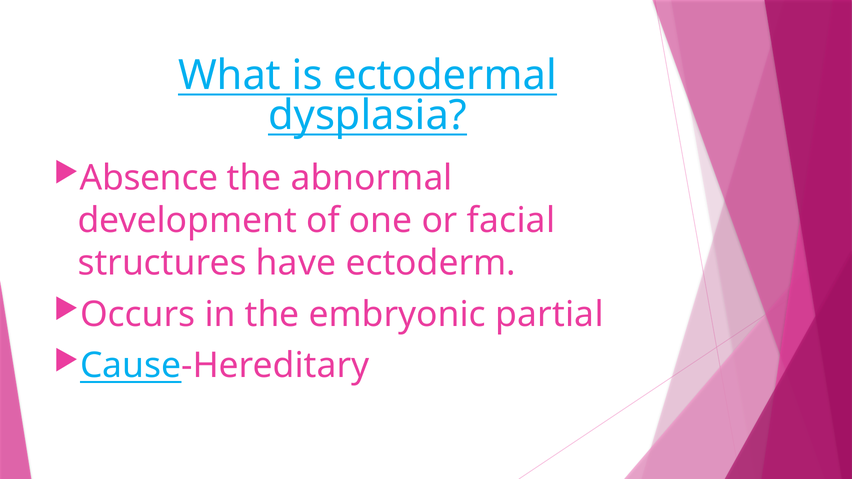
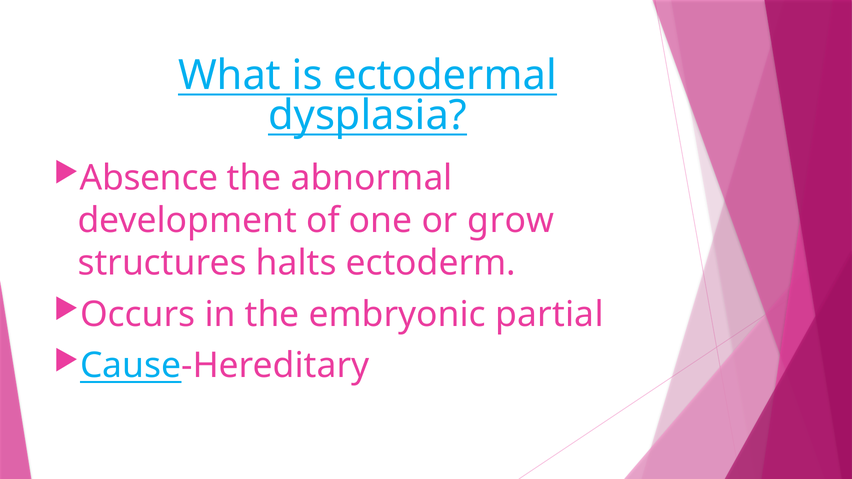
facial: facial -> grow (511, 221)
have: have -> halts (296, 263)
